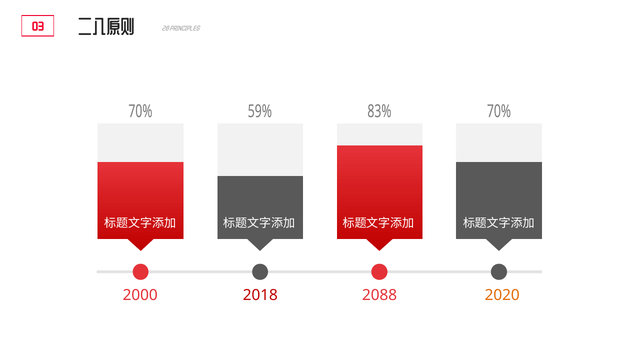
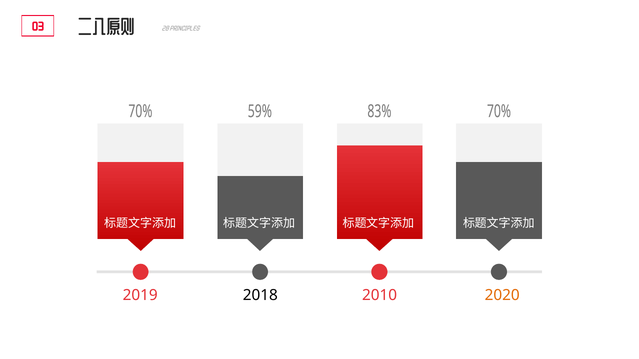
2000: 2000 -> 2019 (140, 296)
2018 colour: red -> black (260, 296)
2088: 2088 -> 2010 (380, 296)
